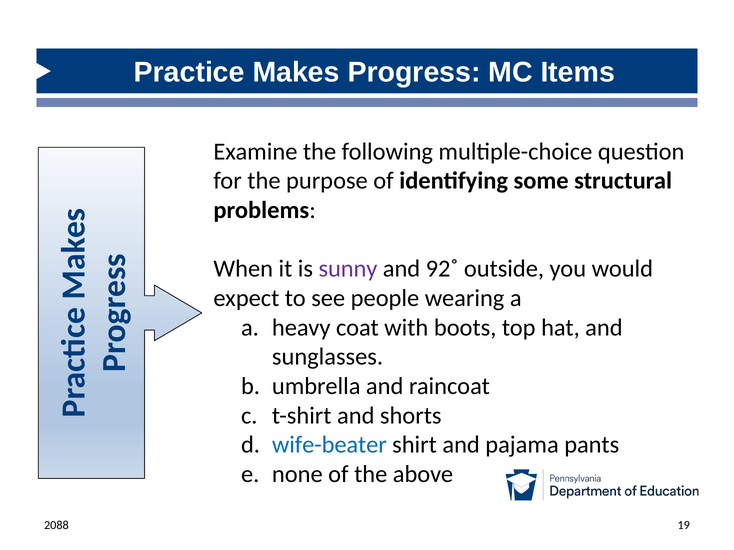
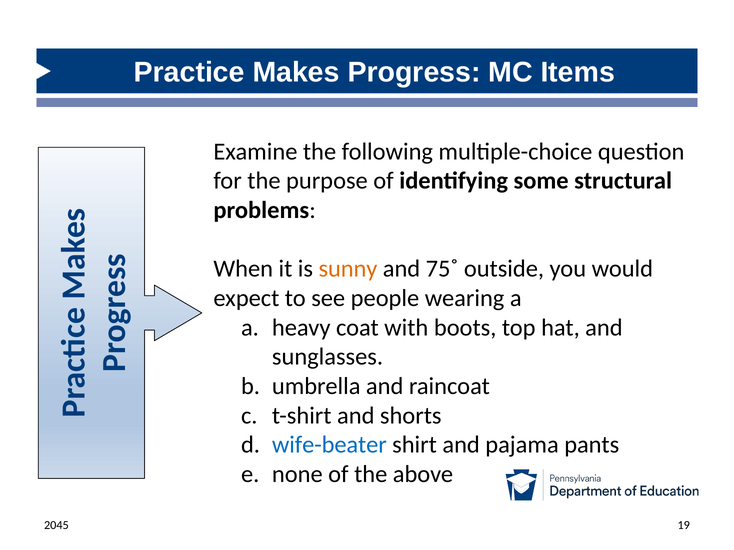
sunny colour: purple -> orange (348, 269)
92˚: 92˚ -> 75˚ (442, 269)
2088: 2088 -> 2045 (56, 526)
